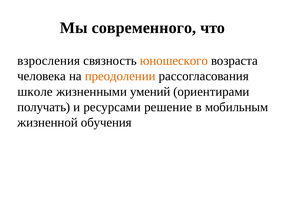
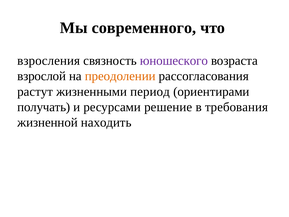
юношеского colour: orange -> purple (174, 61)
человека: человека -> взрослой (42, 76)
школе: школе -> растут (35, 91)
умений: умений -> период (150, 91)
мобильным: мобильным -> требования (236, 107)
обучения: обучения -> находить (106, 122)
